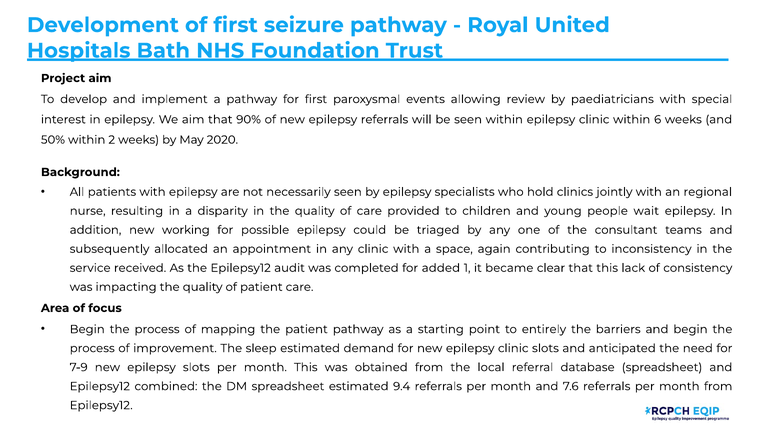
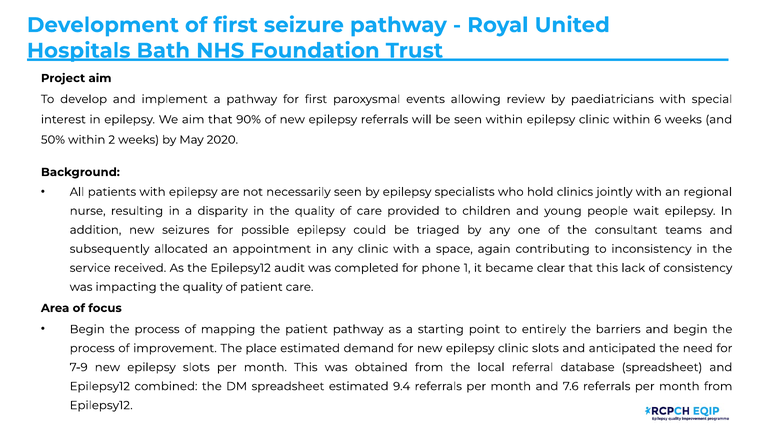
working: working -> seizures (186, 230)
added: added -> phone (441, 268)
sleep: sleep -> place (261, 348)
